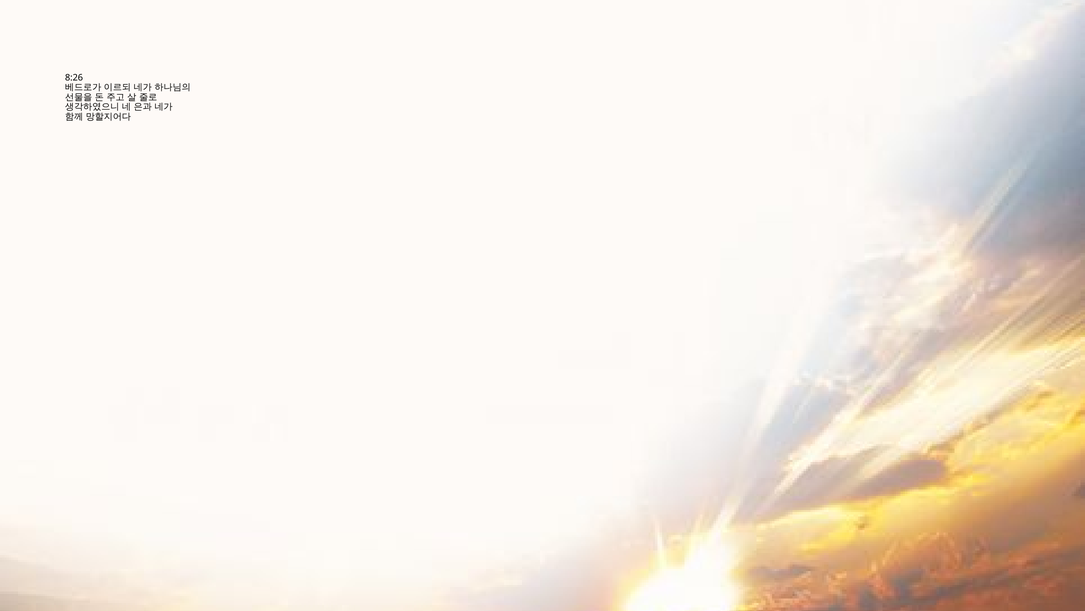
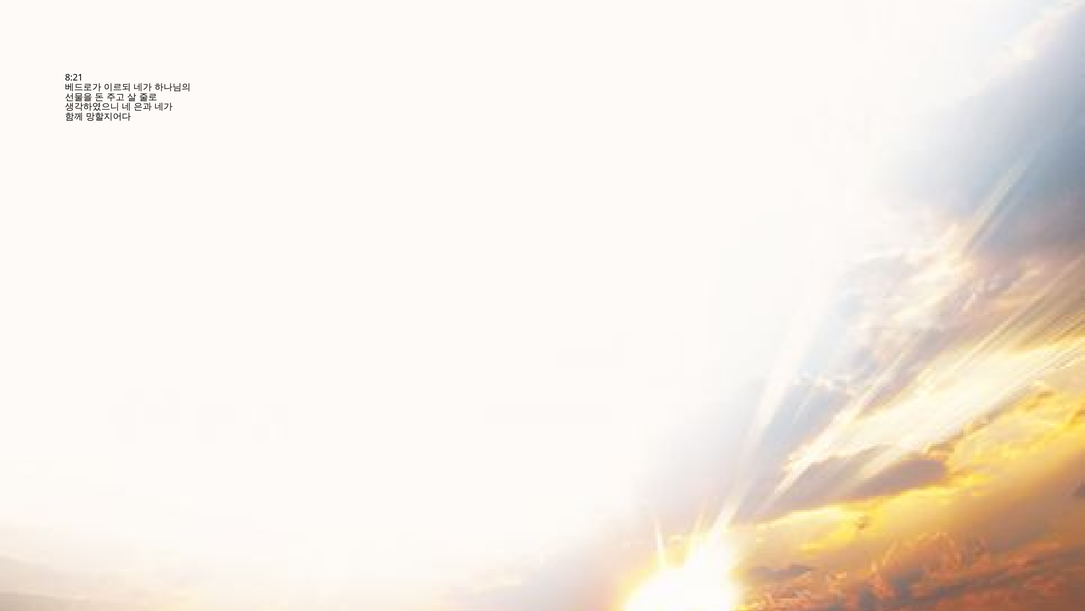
8:26: 8:26 -> 8:21 (74, 77)
